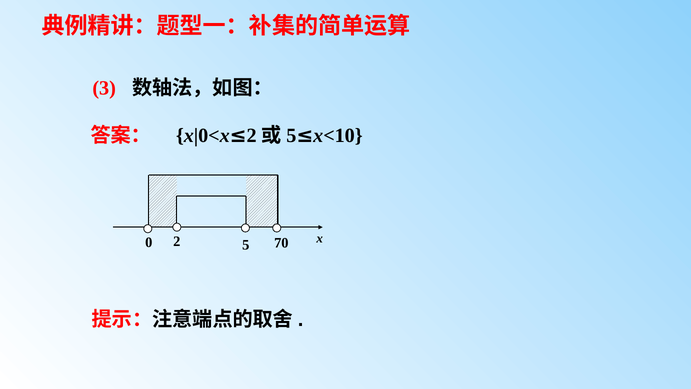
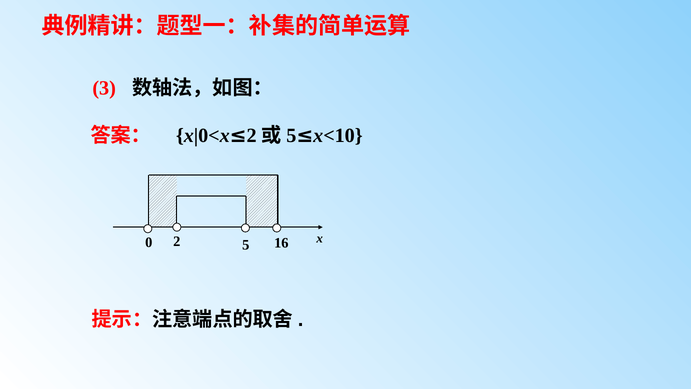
70: 70 -> 16 (281, 243)
